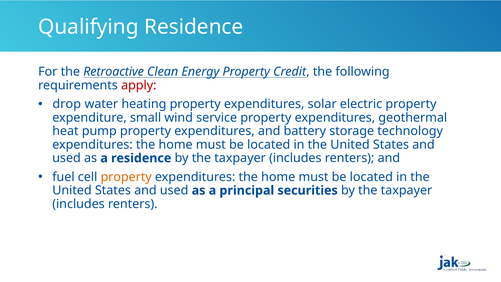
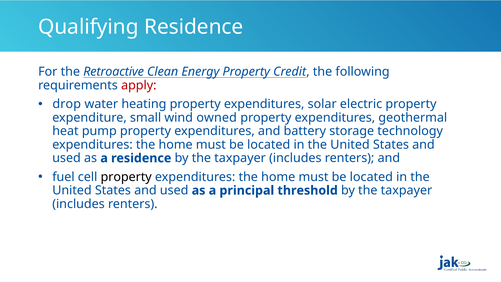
service: service -> owned (217, 118)
property colour: orange -> black (126, 177)
securities: securities -> threshold (308, 190)
